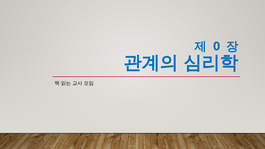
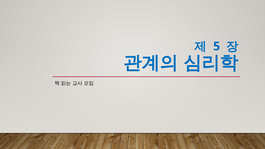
0: 0 -> 5 (217, 46)
